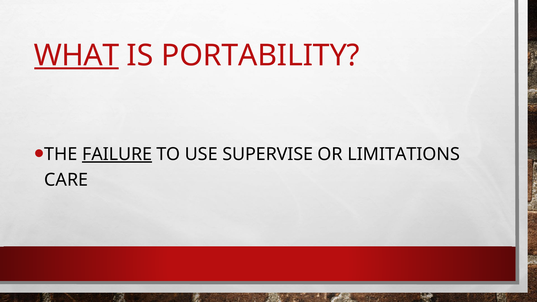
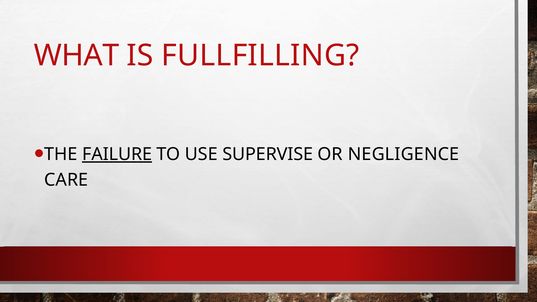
WHAT underline: present -> none (77, 55)
PORTABILITY: PORTABILITY -> FULLFILLING (260, 55)
LIMITATIONS: LIMITATIONS -> NEGLIGENCE (404, 154)
